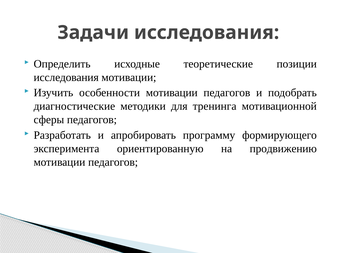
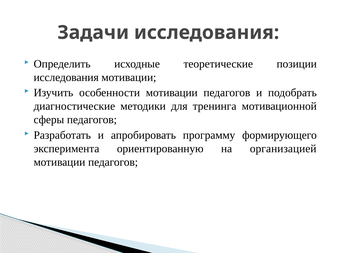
продвижению: продвижению -> организацией (283, 148)
